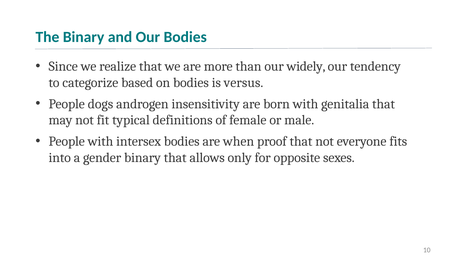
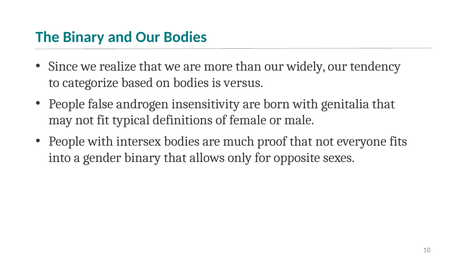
dogs: dogs -> false (101, 104)
when: when -> much (239, 141)
